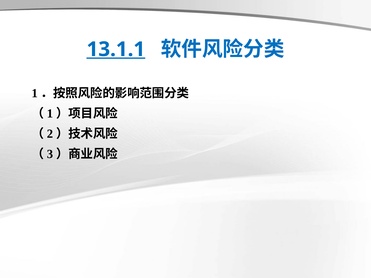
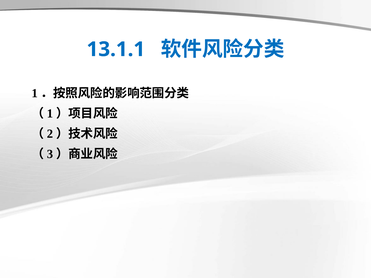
13.1.1 underline: present -> none (116, 49)
